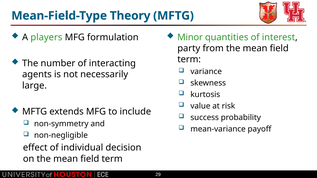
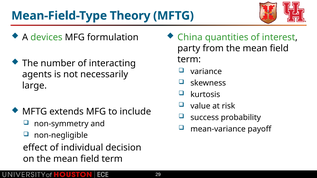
players: players -> devices (46, 37)
Minor: Minor -> China (190, 37)
